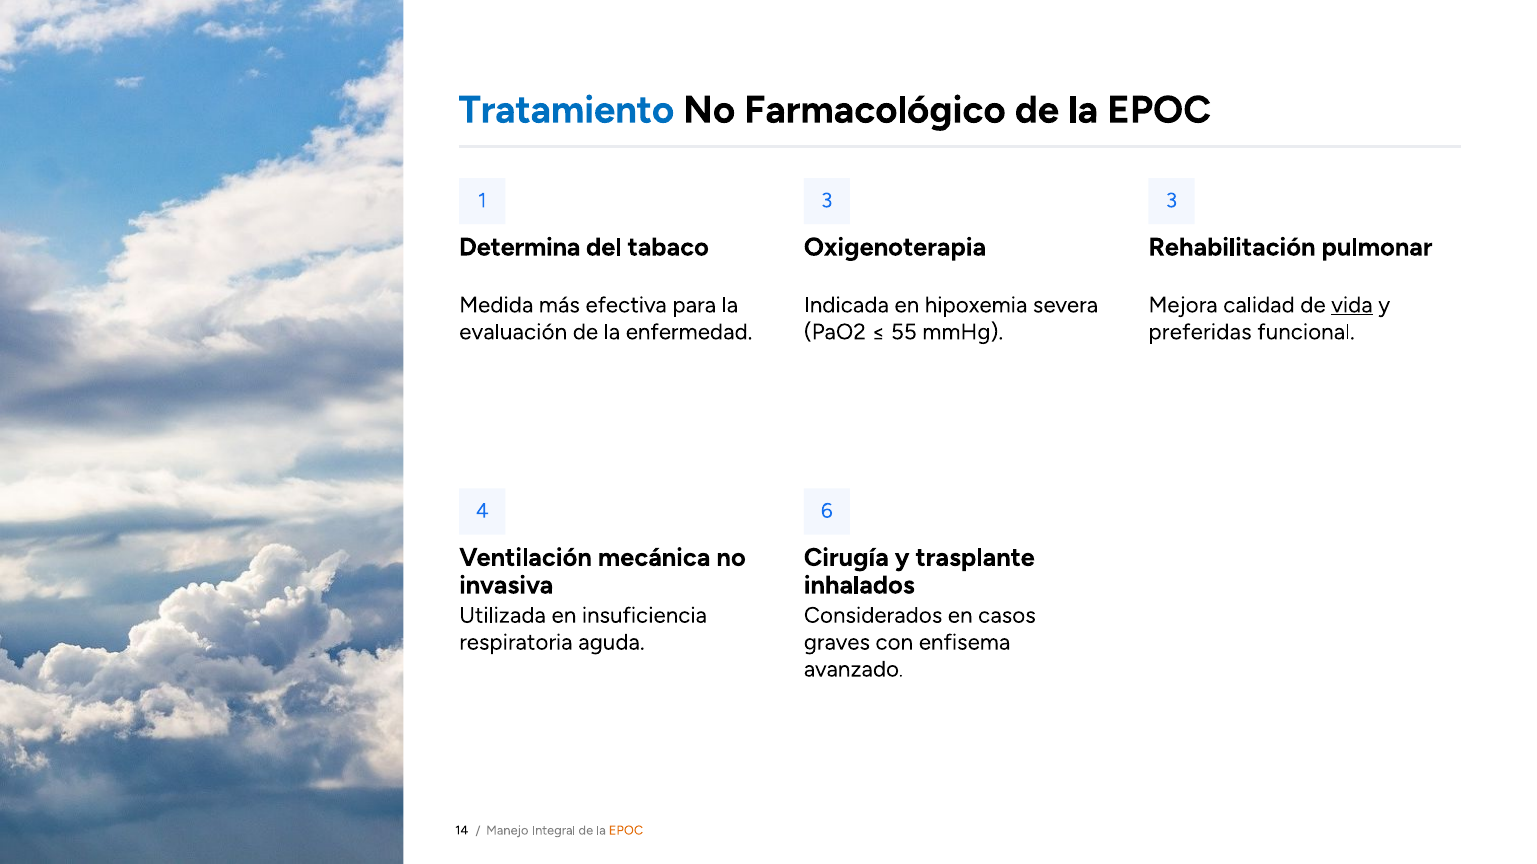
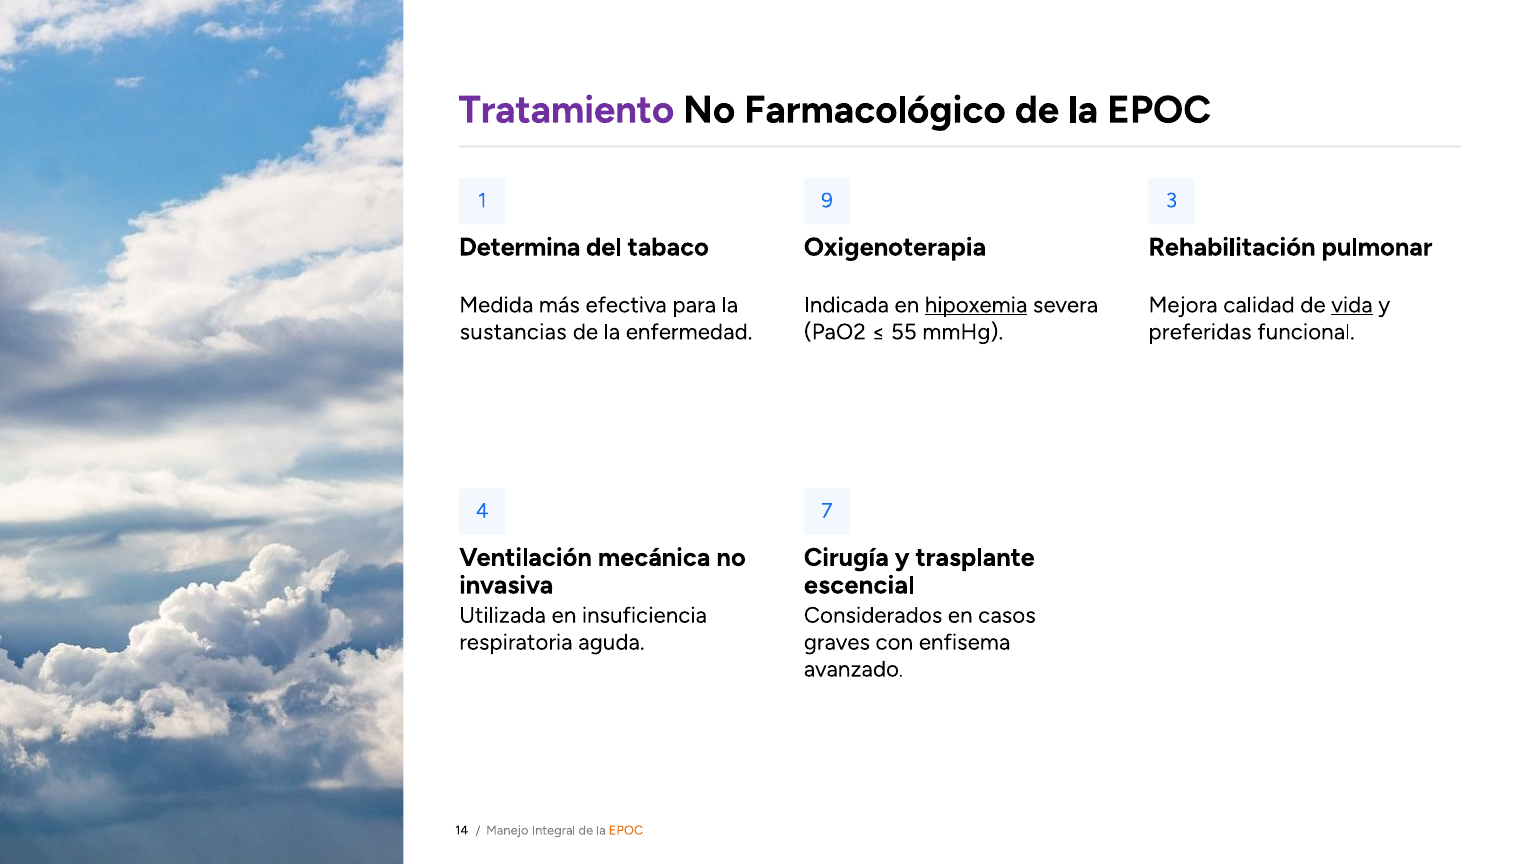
Tratamiento colour: blue -> purple (566, 110)
1 3: 3 -> 9 (827, 201)
hipoxemia underline: none -> present (976, 305)
evaluación: evaluación -> sustancias (513, 332)
6: 6 -> 7 (827, 511)
inhalados: inhalados -> escencial (859, 585)
